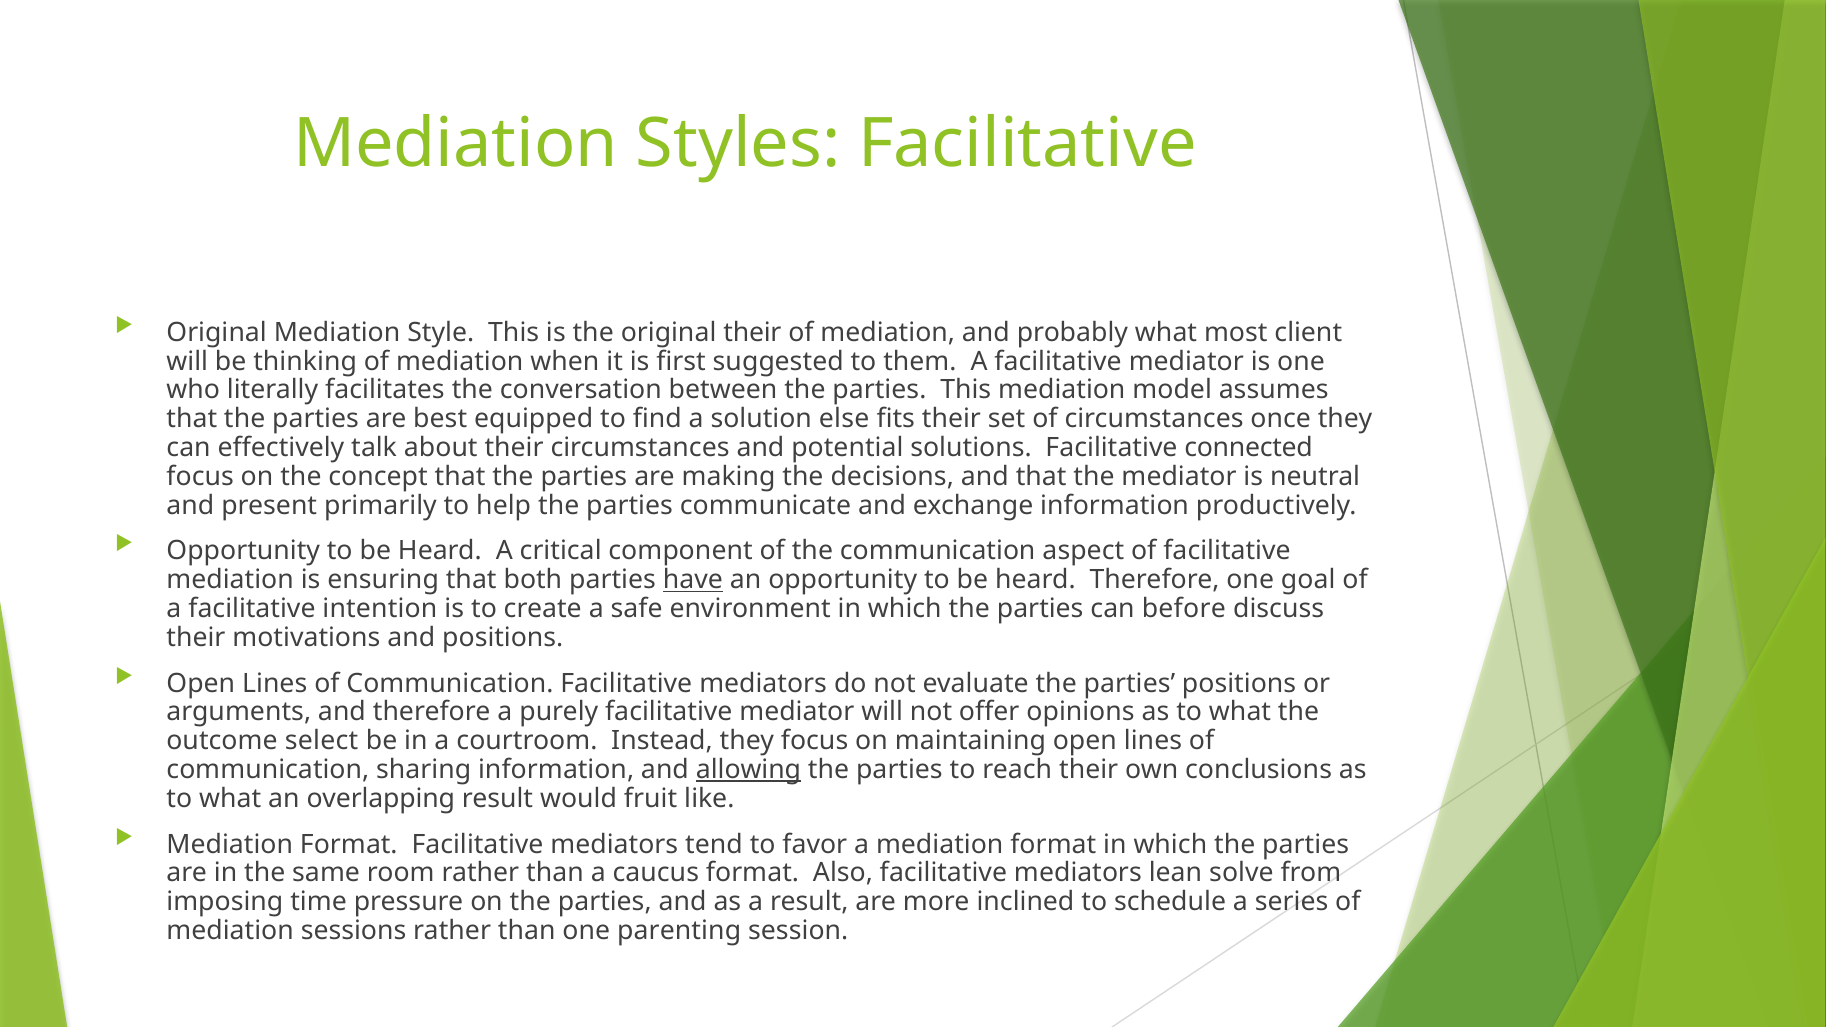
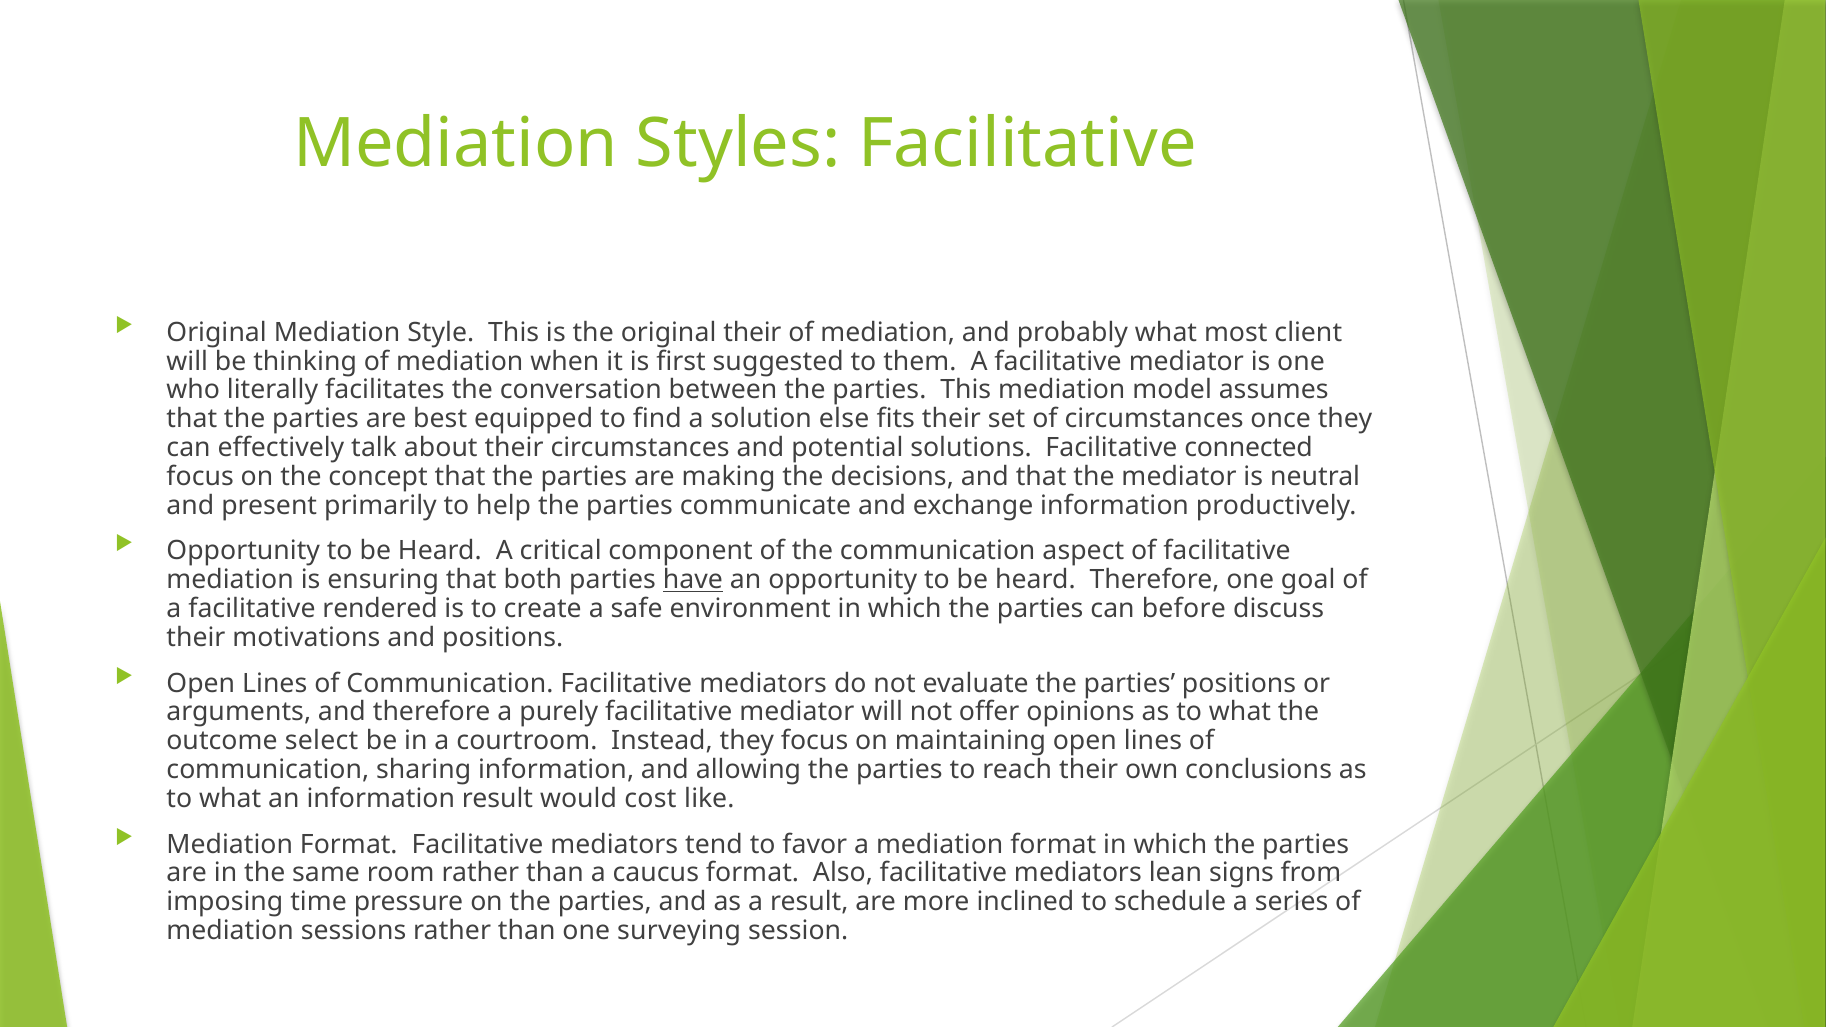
intention: intention -> rendered (380, 609)
allowing underline: present -> none (749, 770)
an overlapping: overlapping -> information (381, 799)
fruit: fruit -> cost (650, 799)
solve: solve -> signs (1242, 873)
parenting: parenting -> surveying (679, 931)
